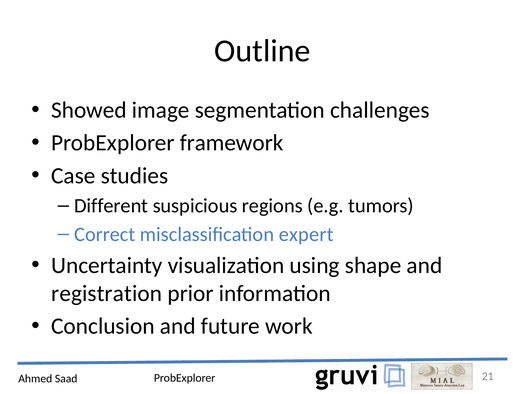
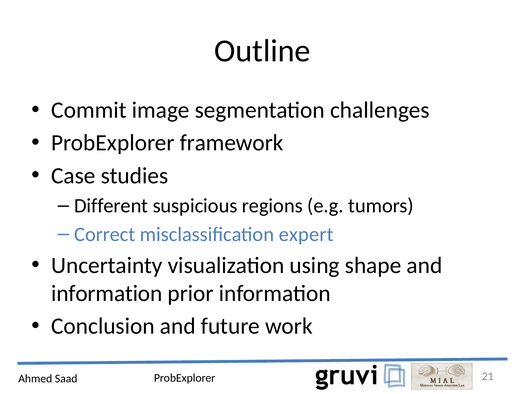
Showed: Showed -> Commit (89, 110)
registration: registration -> information (107, 293)
